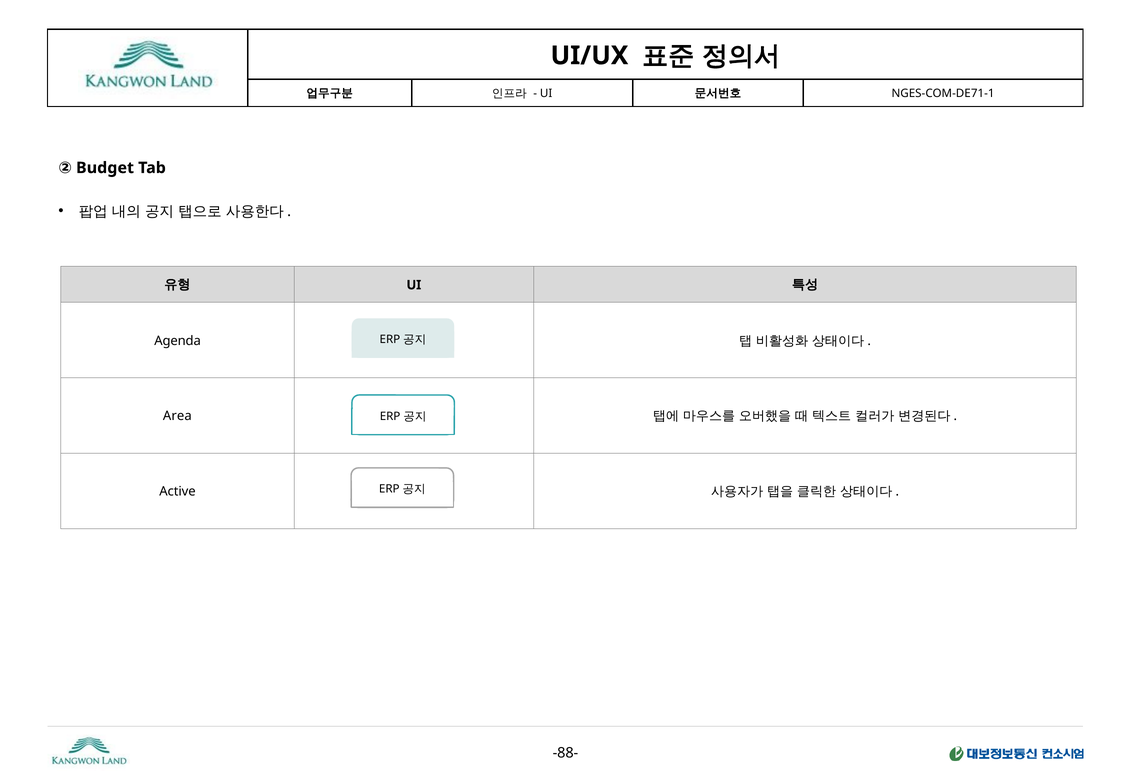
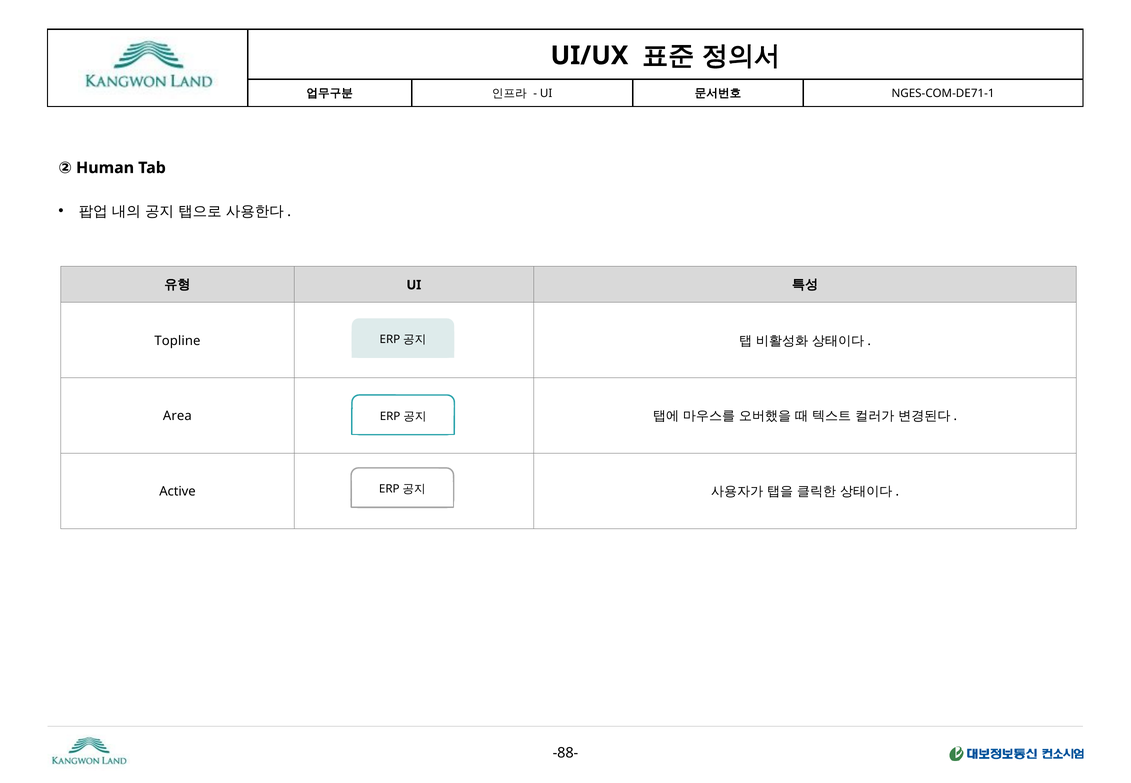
Budget: Budget -> Human (105, 168)
Agenda: Agenda -> Topline (177, 341)
